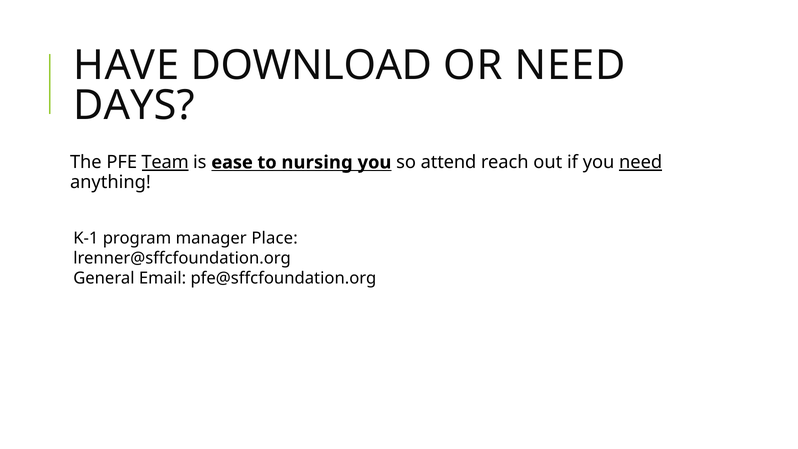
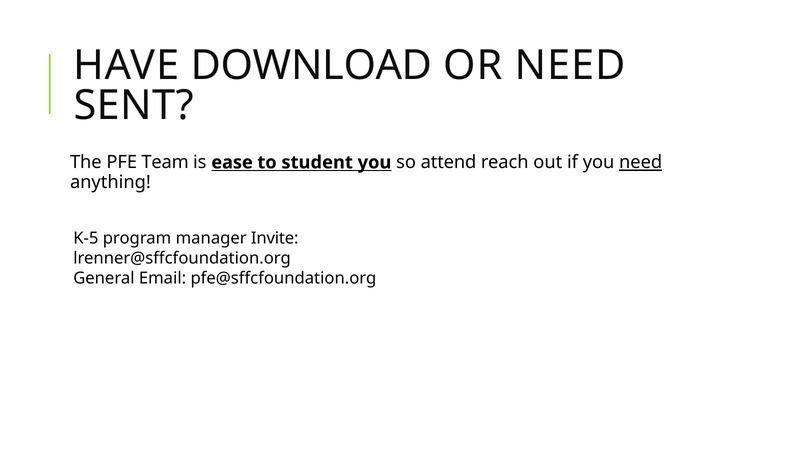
DAYS: DAYS -> SENT (134, 106)
Team underline: present -> none (165, 162)
nursing: nursing -> student (317, 162)
K-1: K-1 -> K-5 (86, 238)
Place: Place -> Invite (275, 238)
